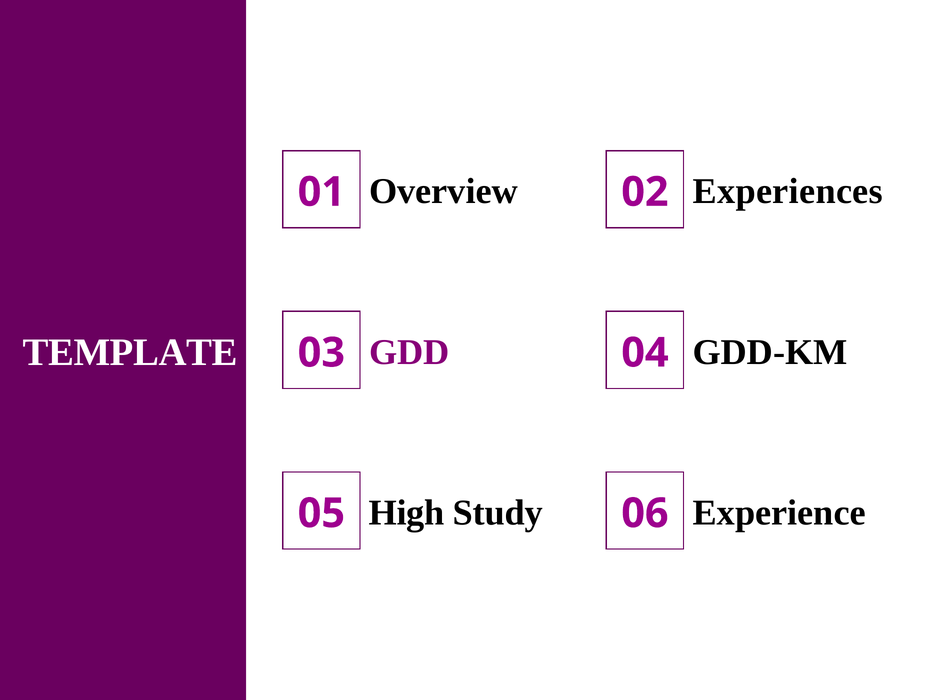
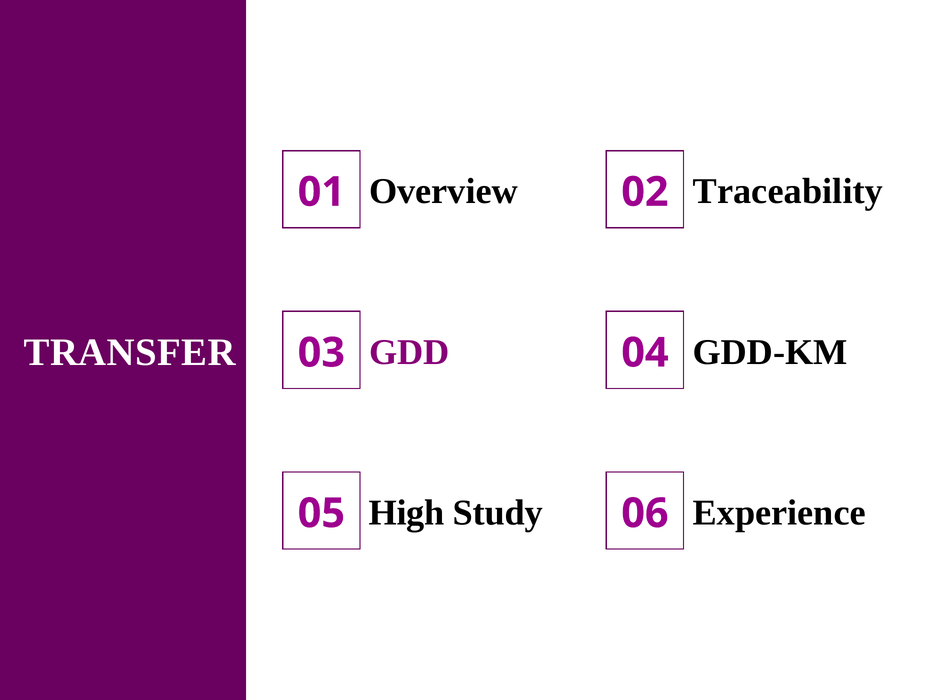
Experiences: Experiences -> Traceability (788, 191)
TEMPLATE: TEMPLATE -> TRANSFER (130, 352)
